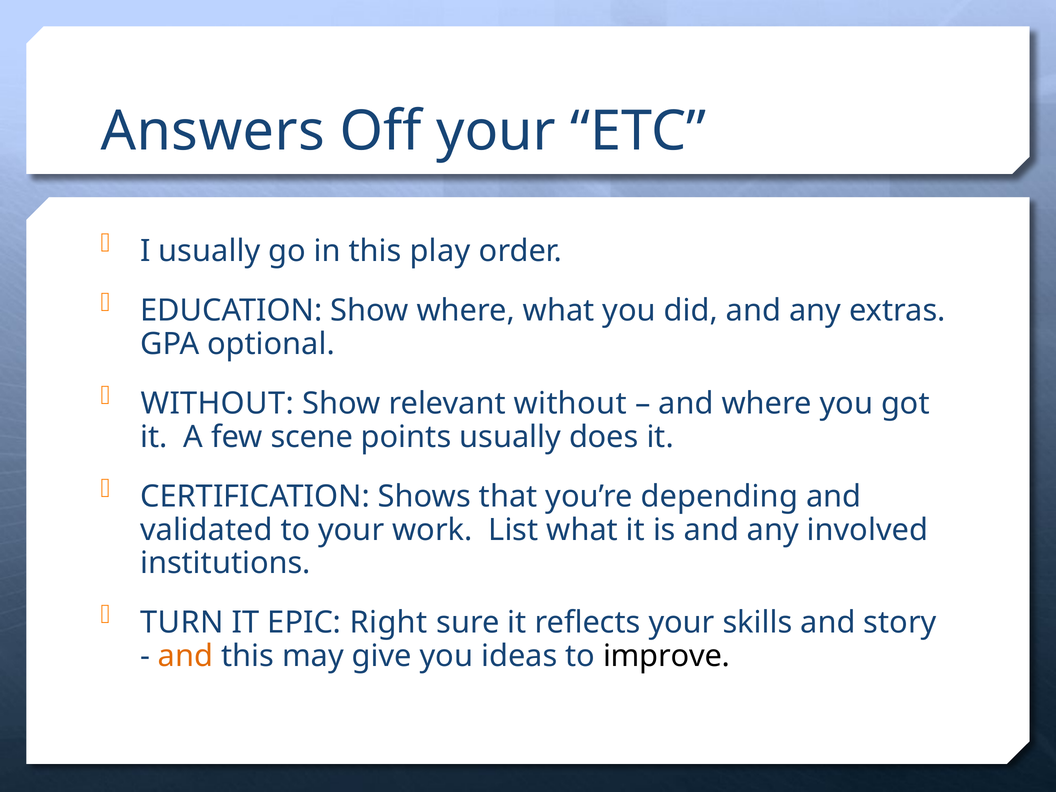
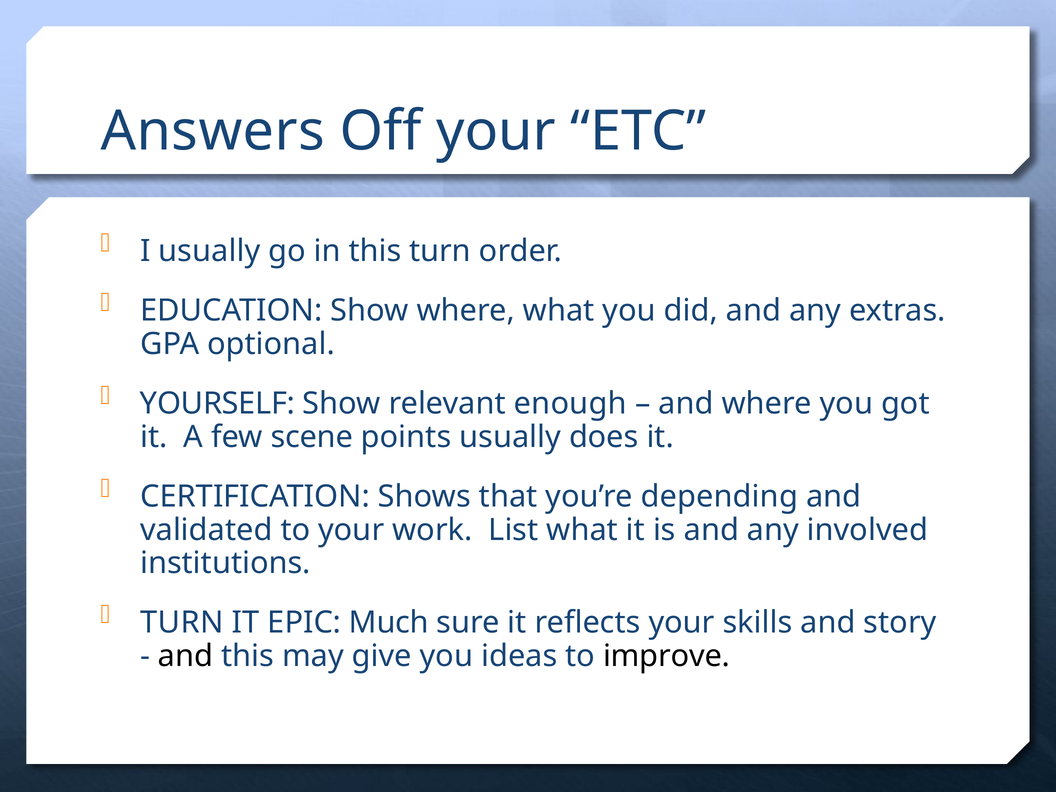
this play: play -> turn (440, 251)
WITHOUT: WITHOUT -> YOURSELF (218, 404)
relevant without: without -> enough (570, 404)
Right: Right -> Much (389, 623)
and colour: orange -> black (186, 656)
